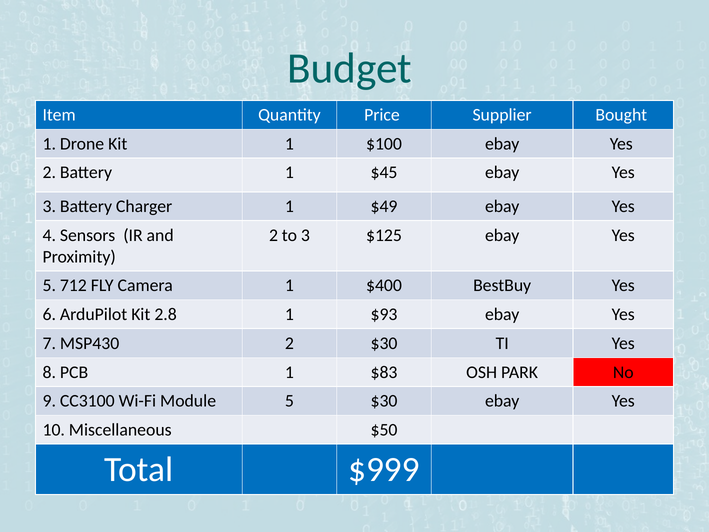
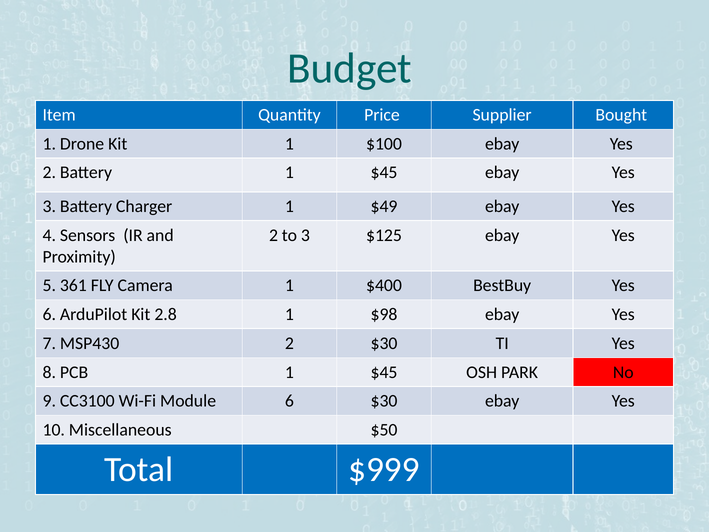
712: 712 -> 361 (73, 286)
$93: $93 -> $98 (384, 314)
PCB 1 $83: $83 -> $45 (384, 372)
Module 5: 5 -> 6 (289, 401)
